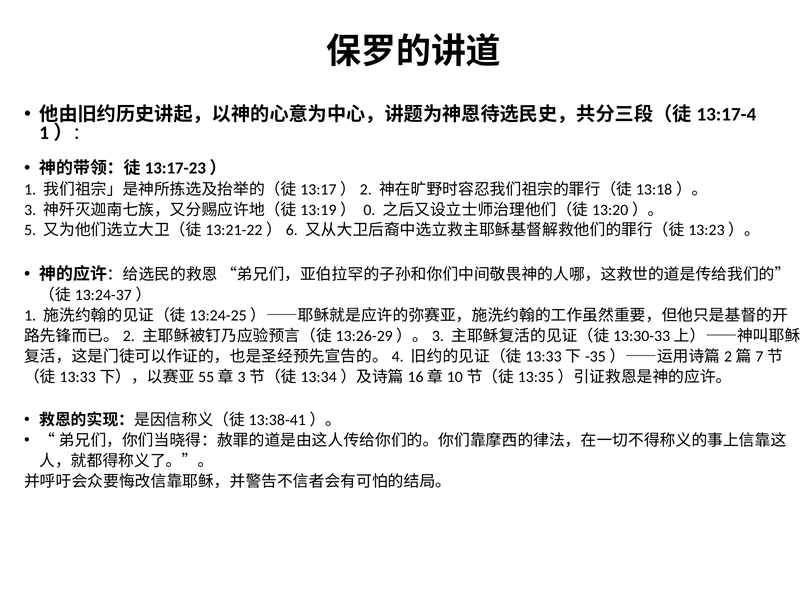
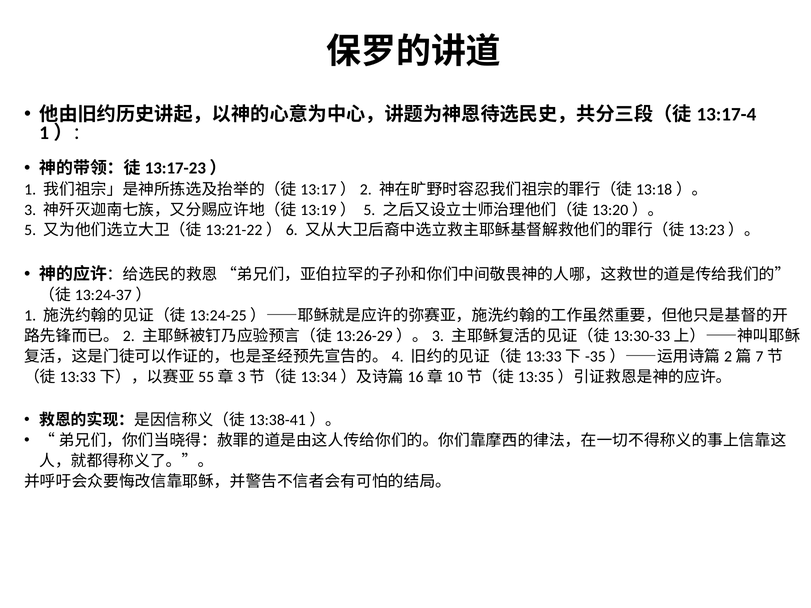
0: 0 -> 5 (369, 210)
